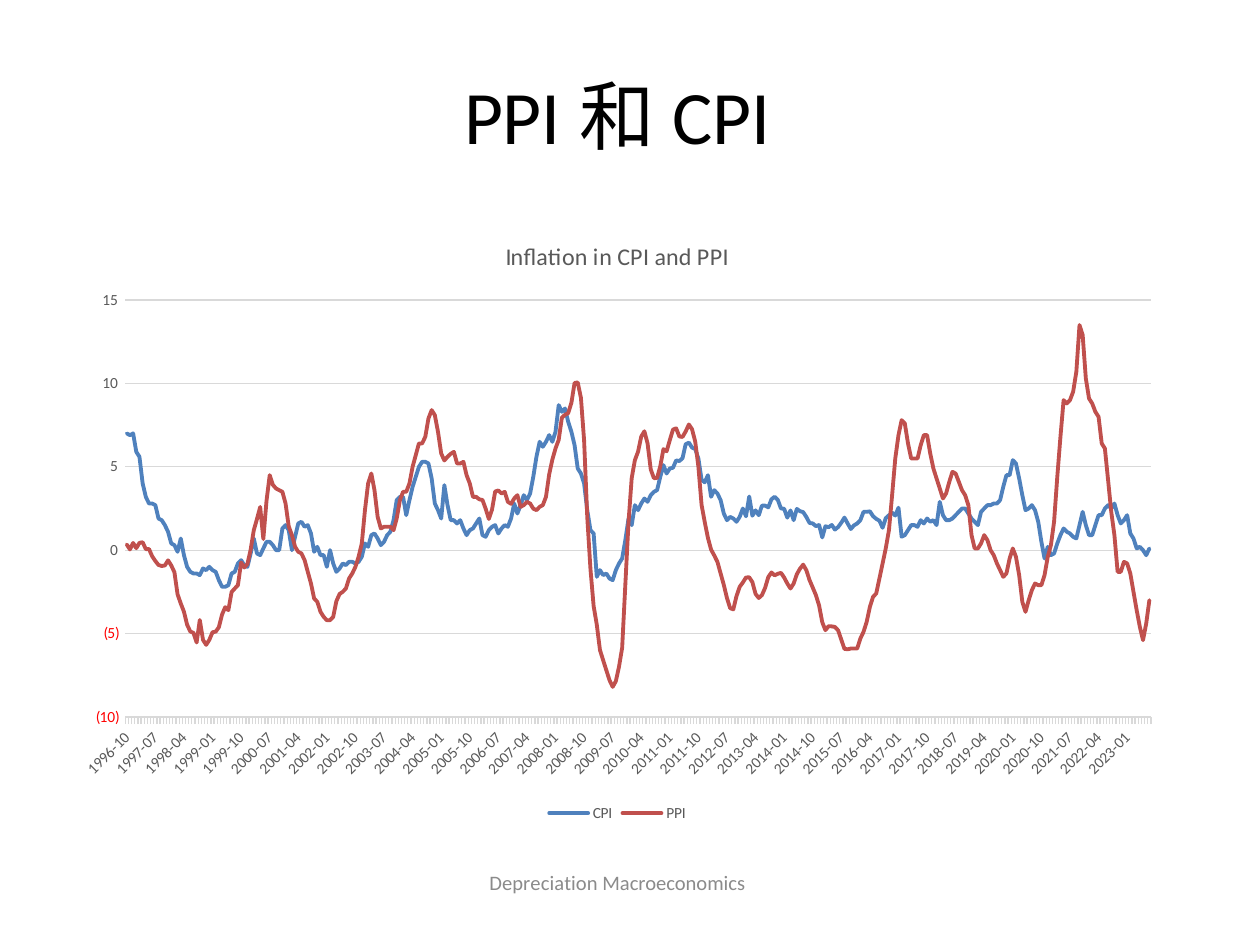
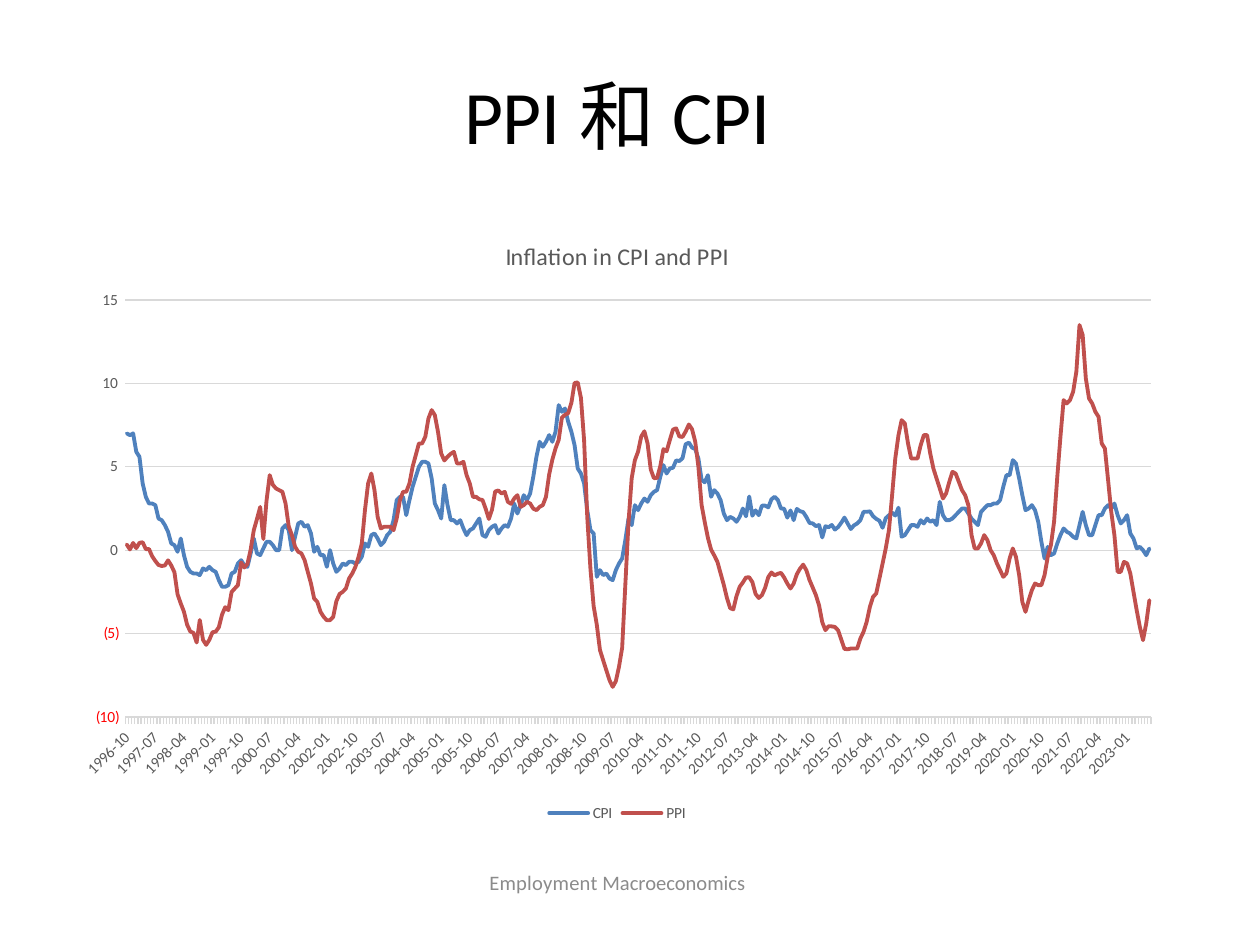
Depreciation: Depreciation -> Employment (543, 884)
